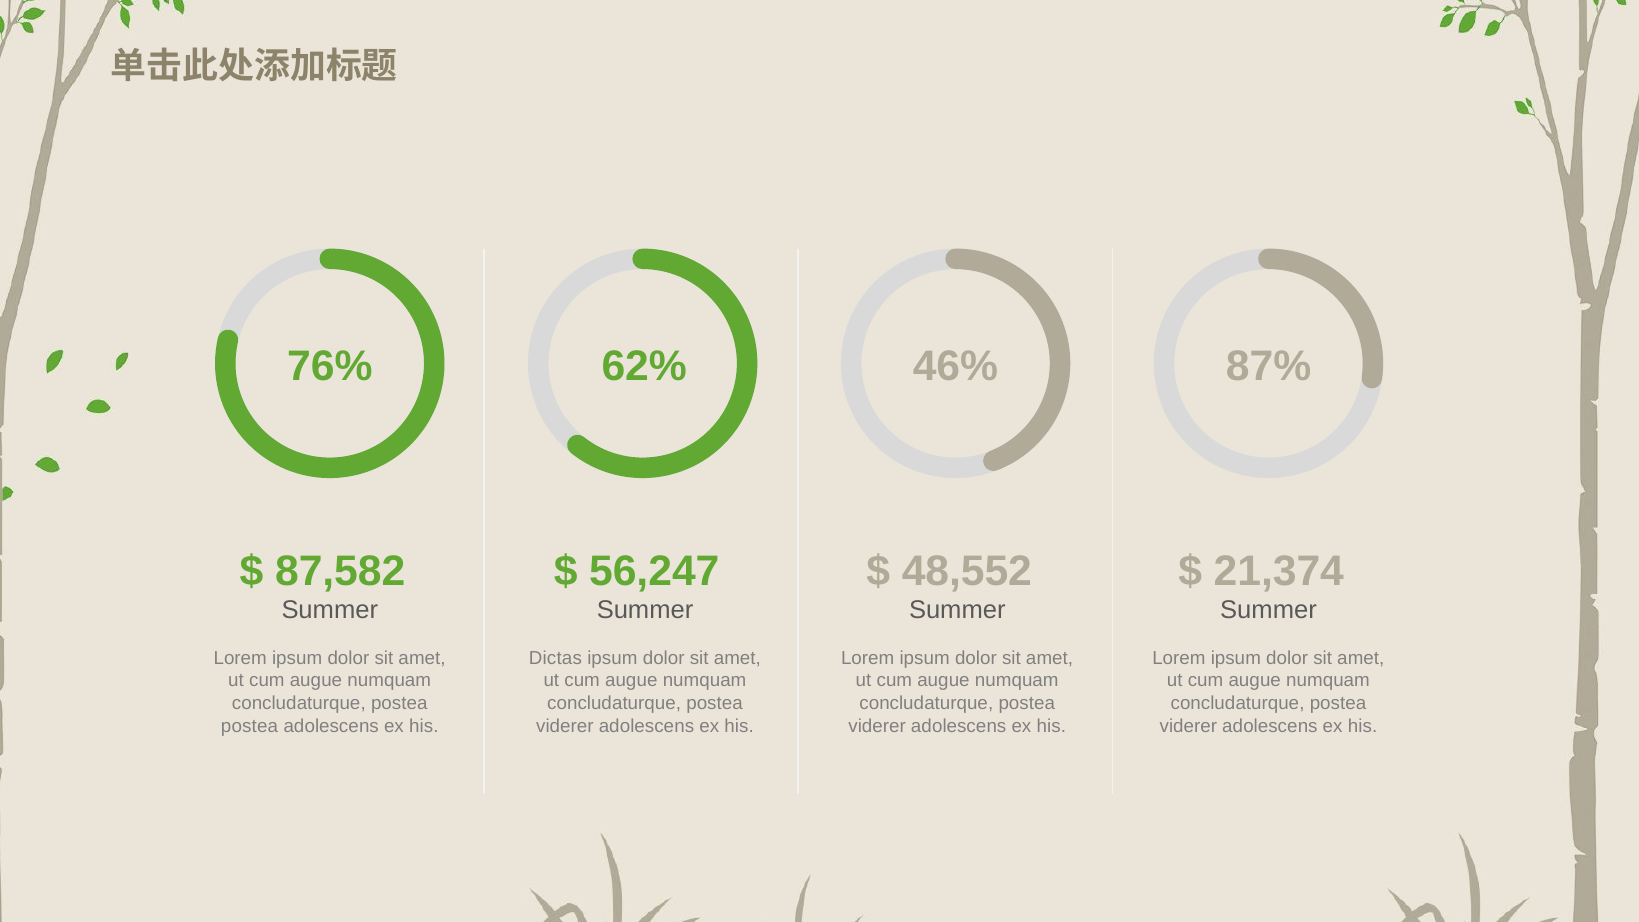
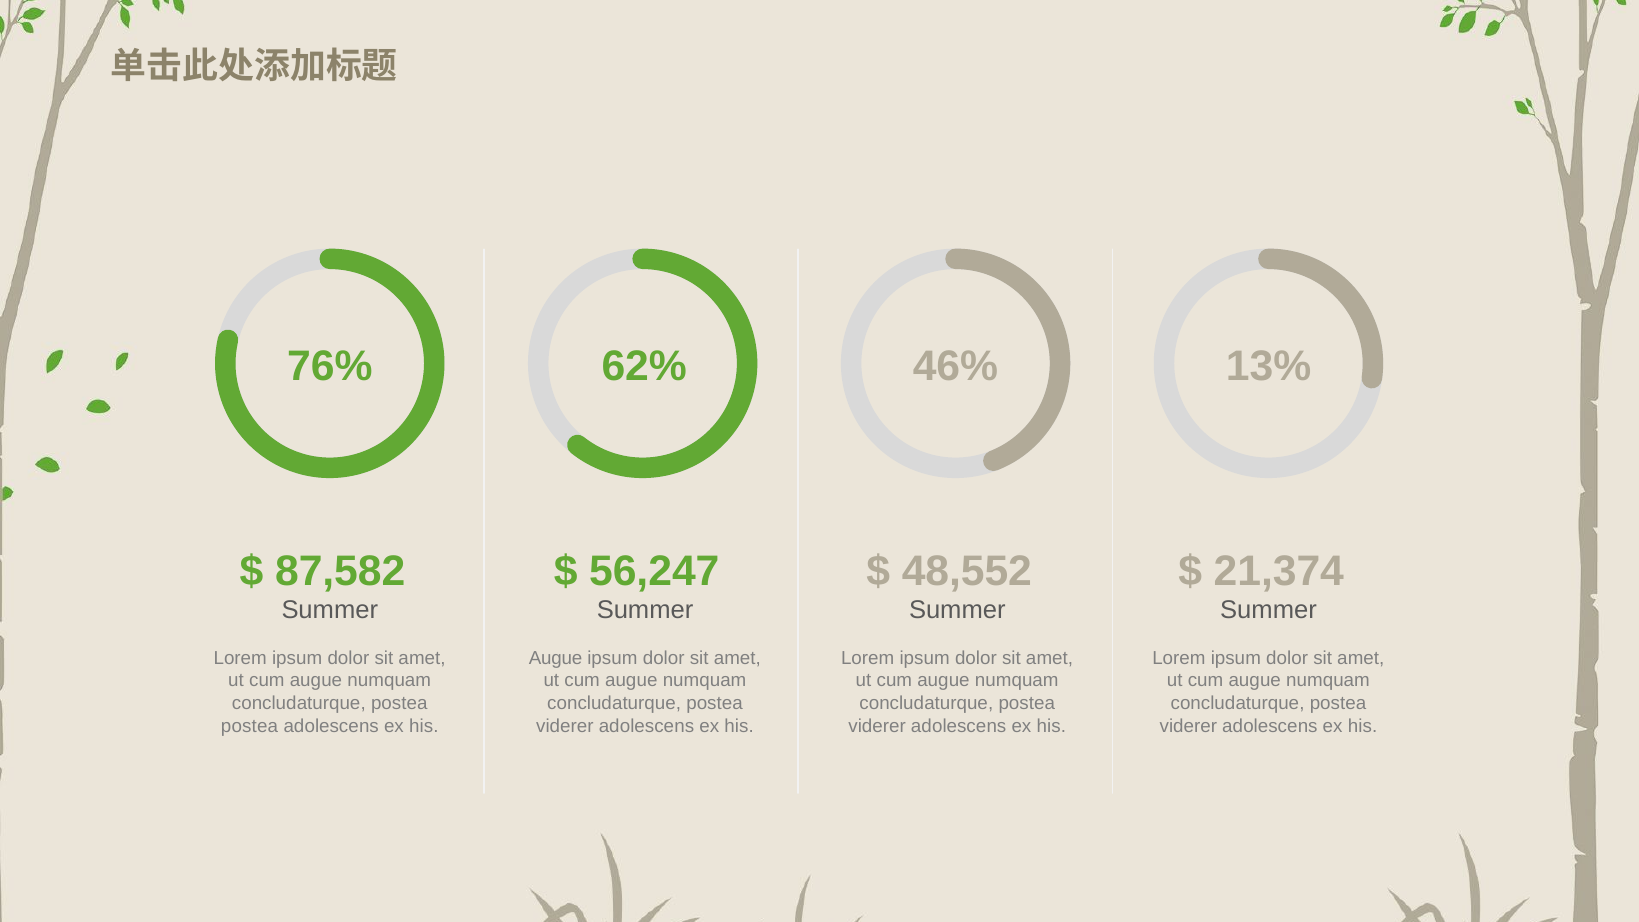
87%: 87% -> 13% (1269, 366)
Dictas: Dictas -> Augue (556, 658)
